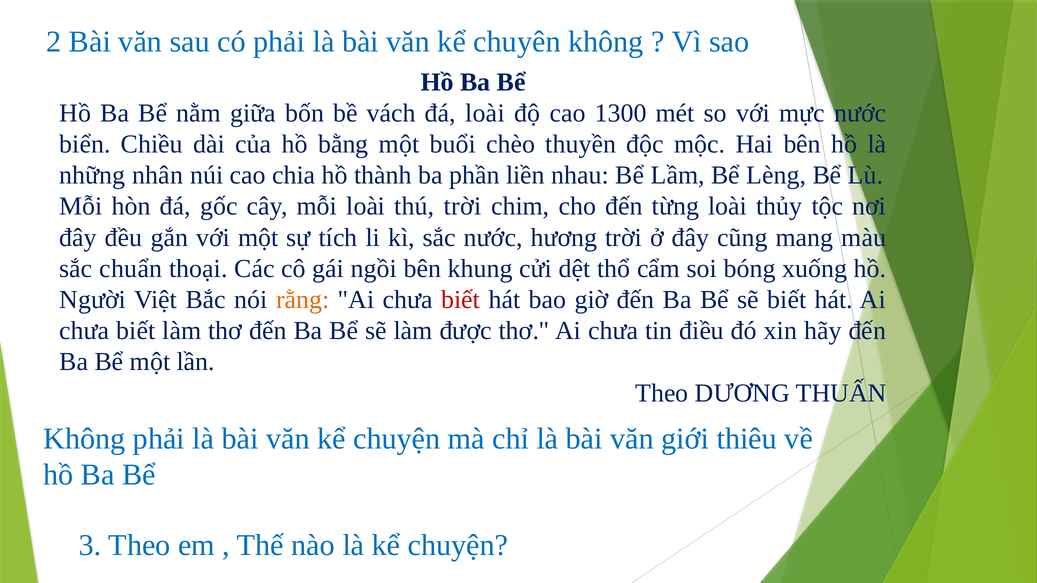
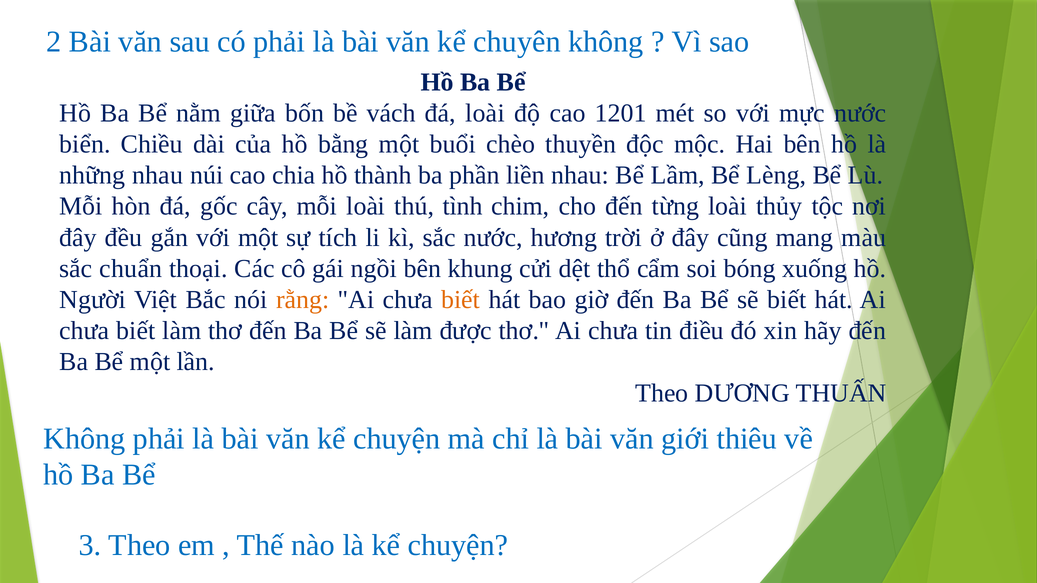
1300: 1300 -> 1201 (621, 113)
những nhân: nhân -> nhau (158, 175)
thú trời: trời -> tình (463, 207)
biết colour: red -> orange (461, 300)
